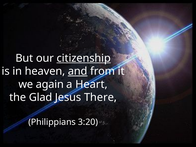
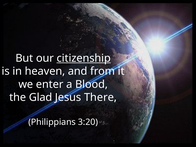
and underline: present -> none (78, 71)
again: again -> enter (50, 84)
Heart: Heart -> Blood (91, 84)
